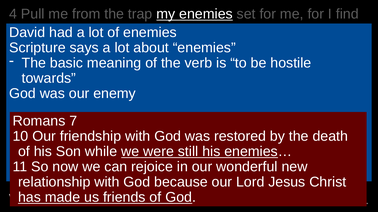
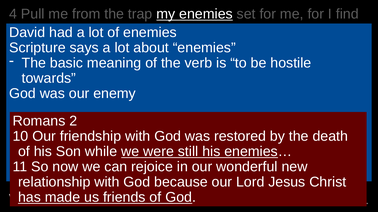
7: 7 -> 2 (73, 121)
